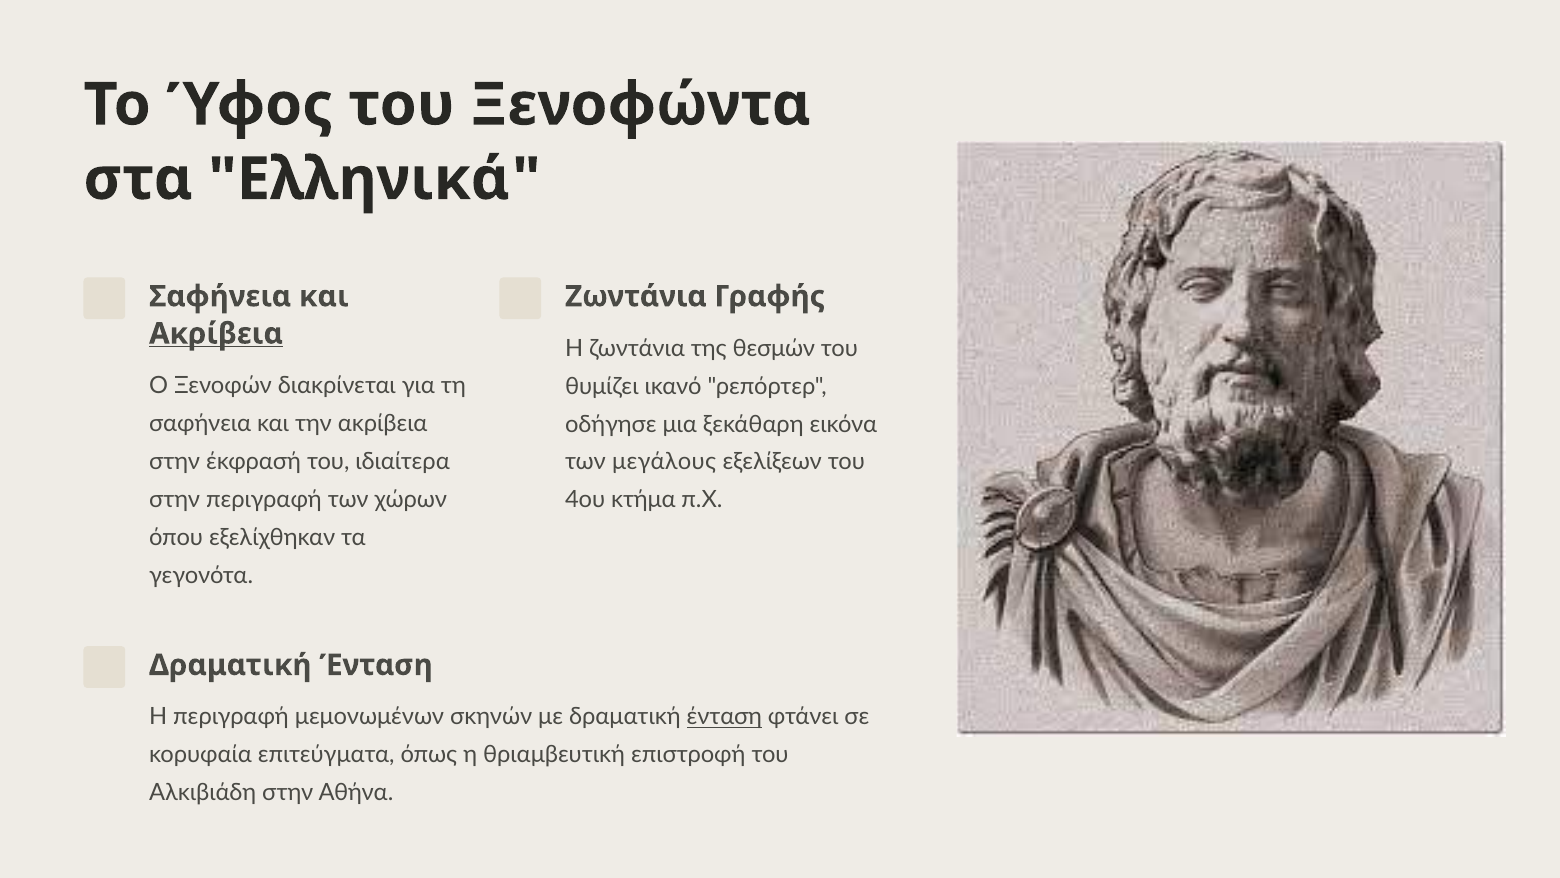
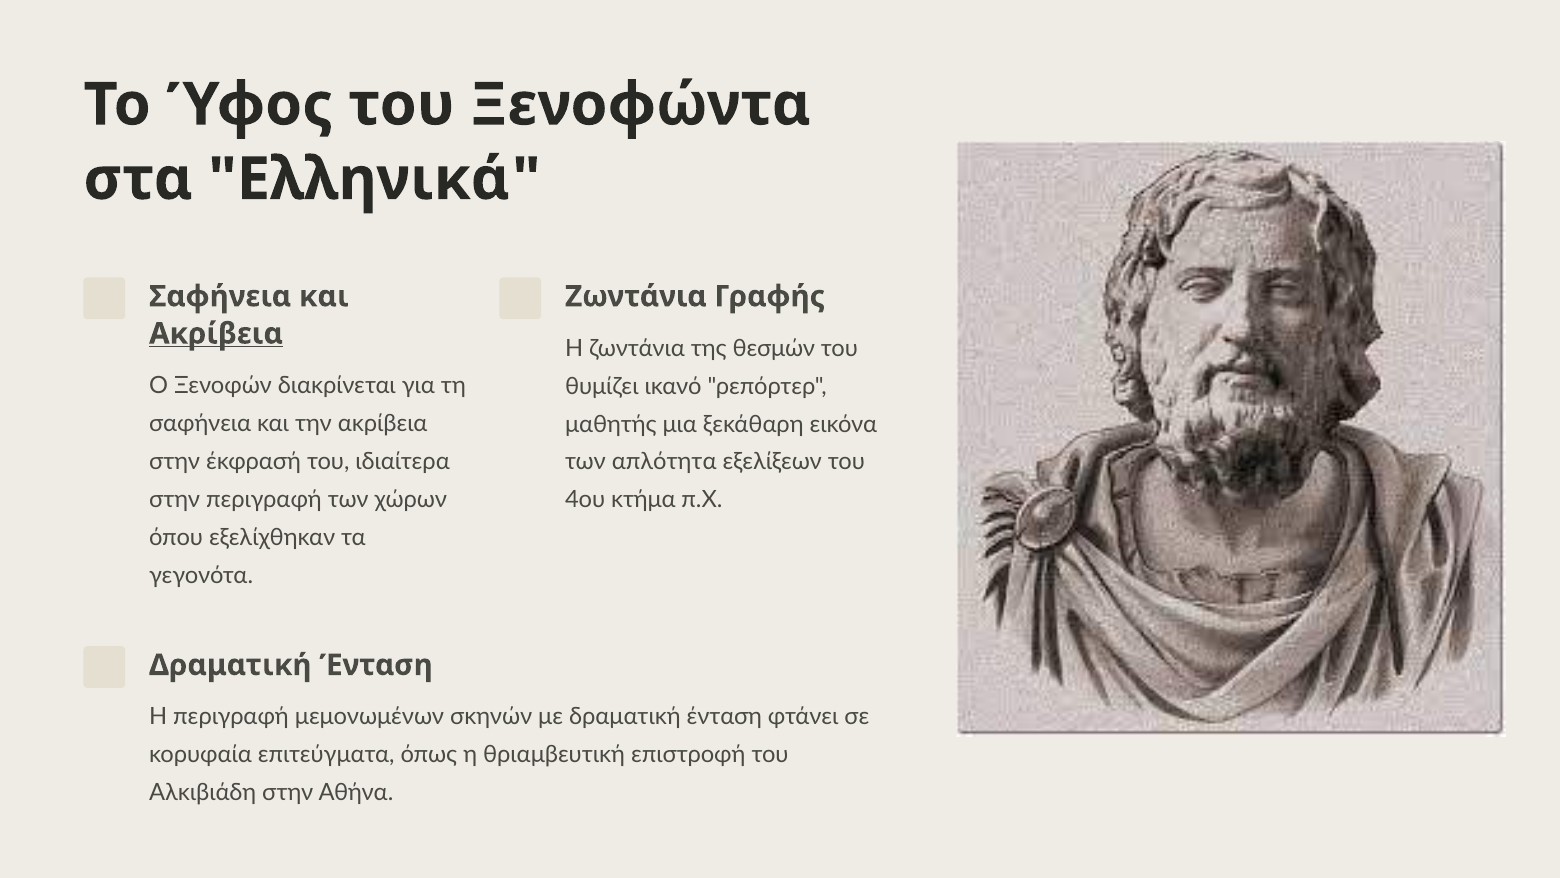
οδήγησε: οδήγησε -> μαθητής (611, 424)
μεγάλους: μεγάλους -> απλότητα (664, 462)
ένταση underline: present -> none (724, 717)
